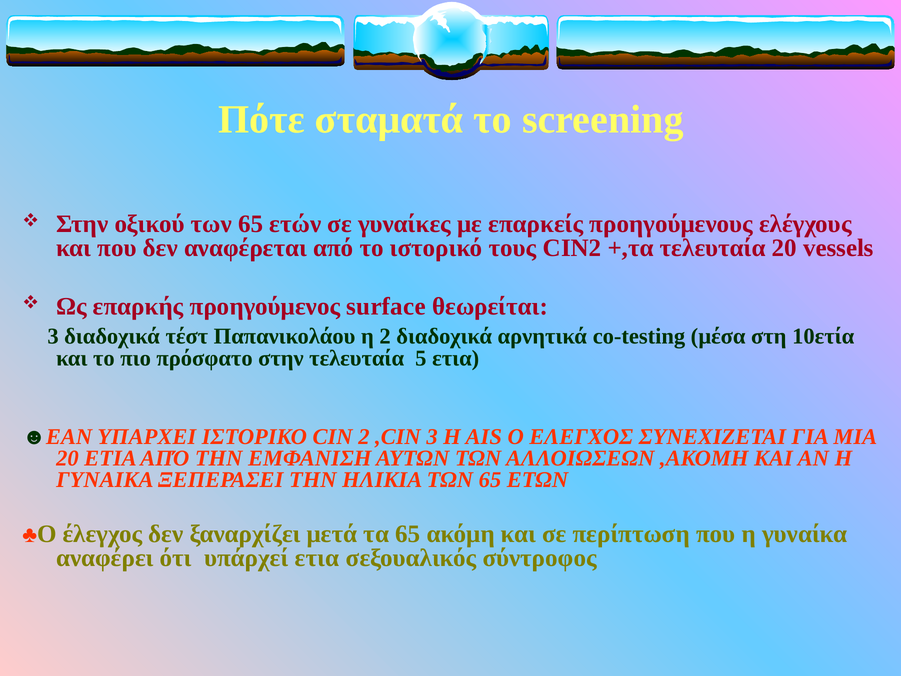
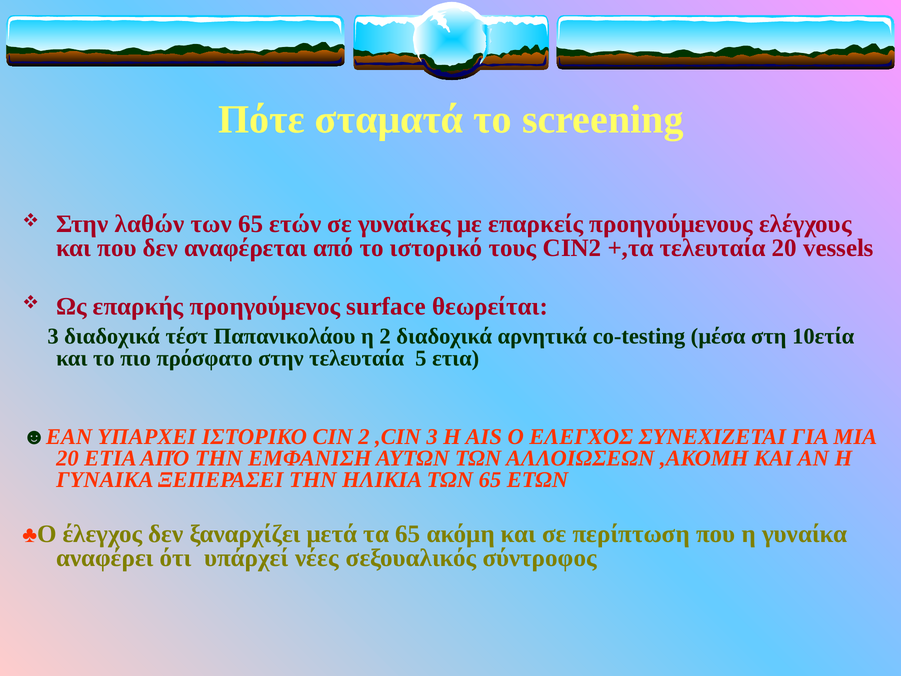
οξικού: οξικού -> λαθών (149, 224)
υπάρχεί ετια: ετια -> νέες (317, 558)
